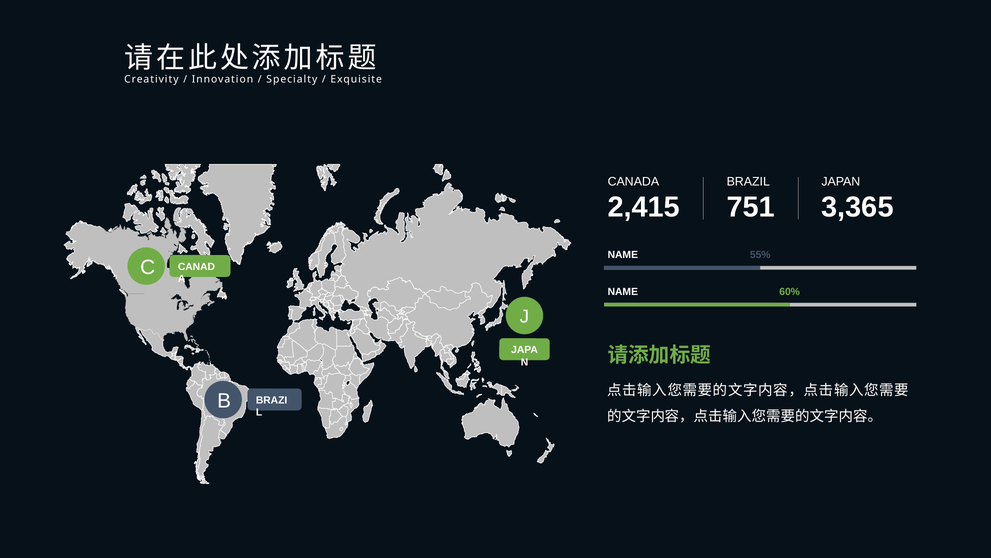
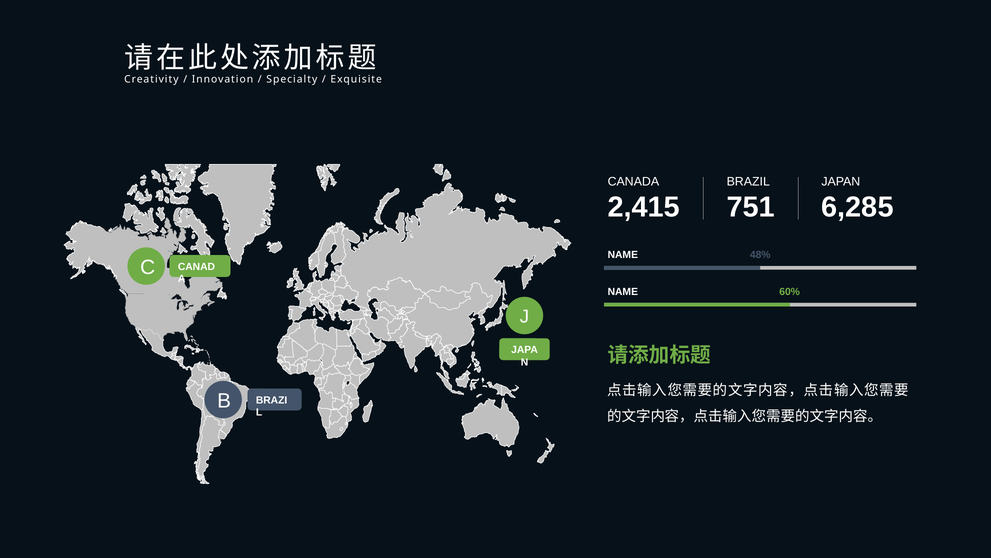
3,365: 3,365 -> 6,285 (858, 207)
55%: 55% -> 48% (760, 255)
